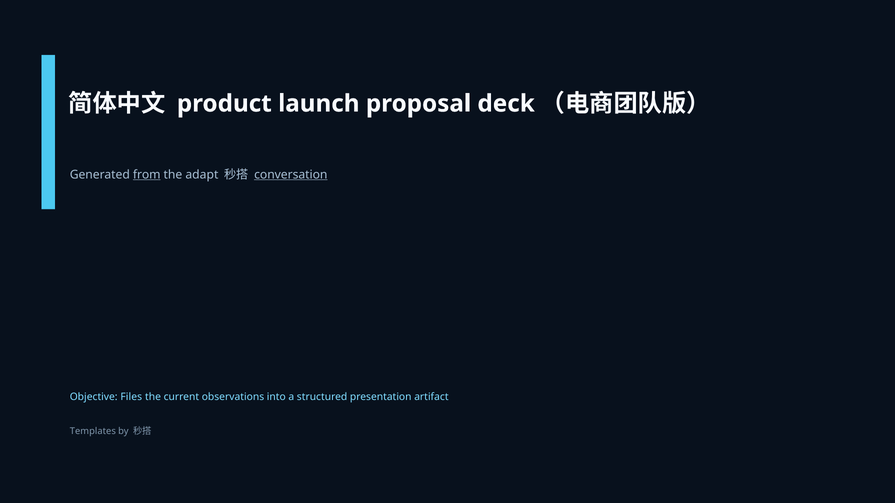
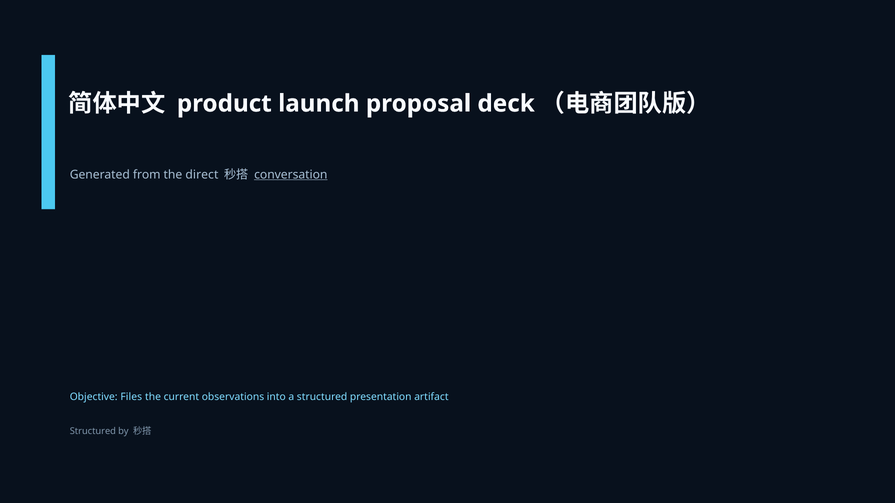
from underline: present -> none (147, 175)
adapt: adapt -> direct (202, 175)
Templates: Templates -> Structured (93, 432)
